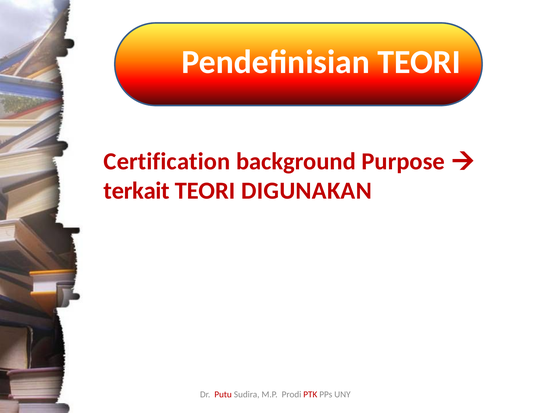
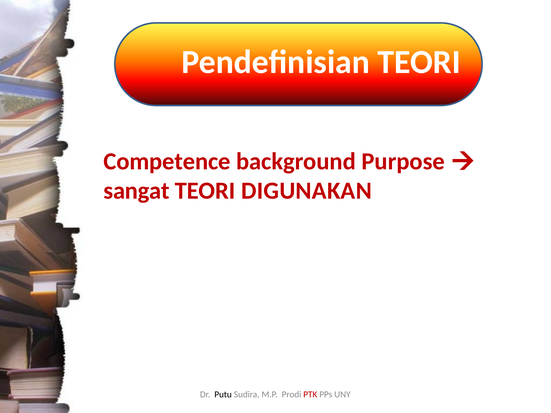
Certification: Certification -> Competence (167, 162)
terkait: terkait -> sangat (137, 191)
Putu colour: red -> black (223, 395)
